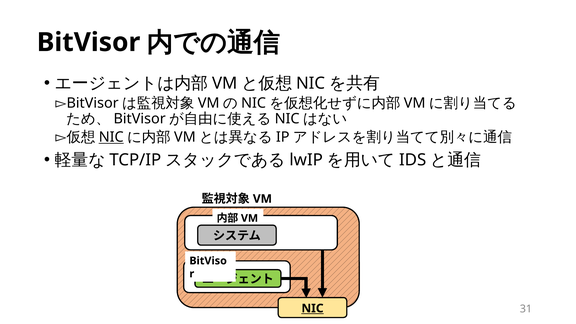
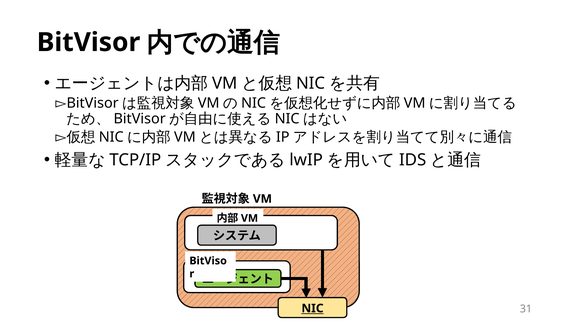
NIC underline: present -> none (111, 137)
